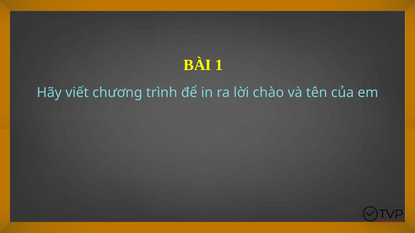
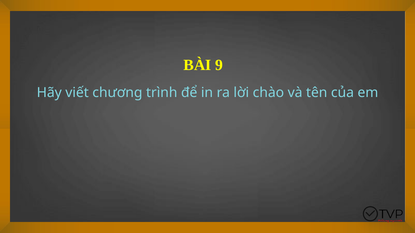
1: 1 -> 9 (219, 65)
